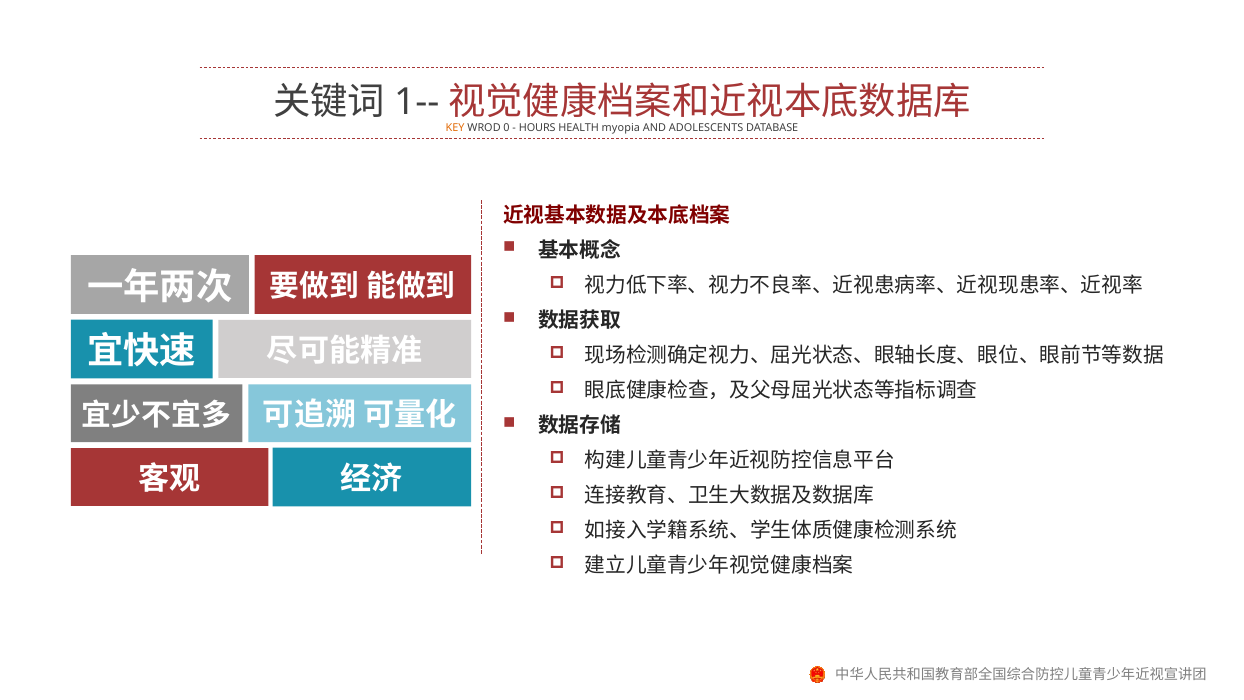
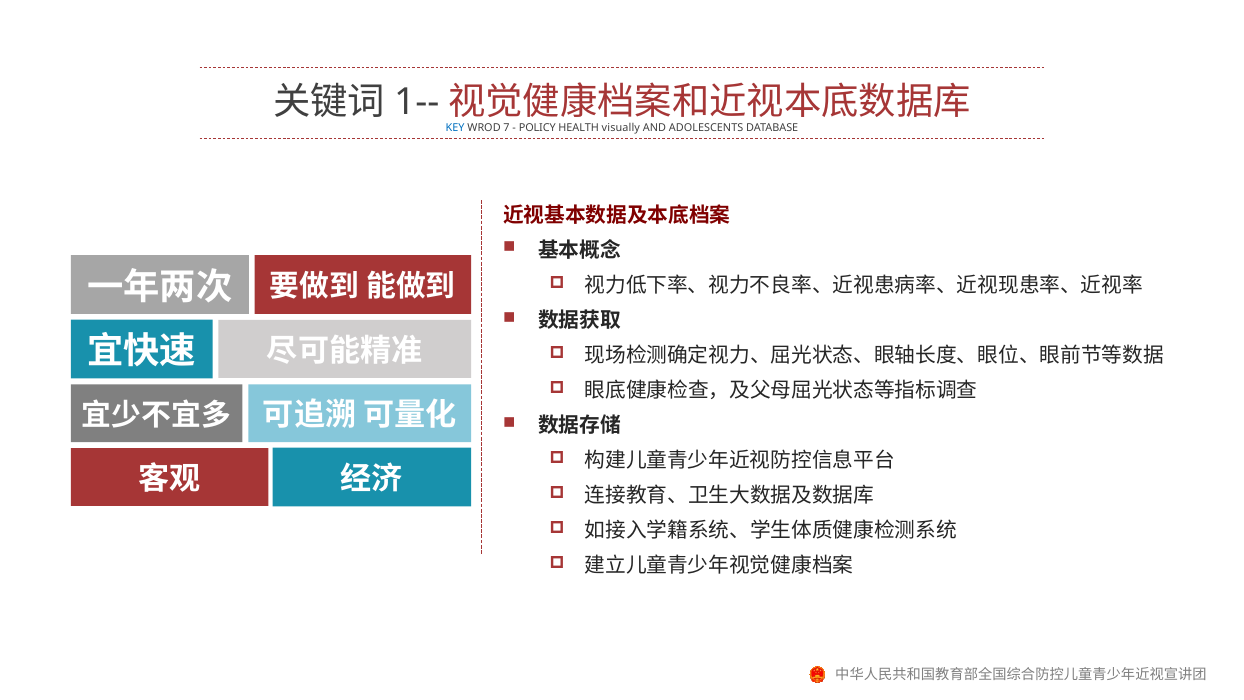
KEY colour: orange -> blue (455, 128)
0: 0 -> 7 (507, 128)
HOURS: HOURS -> POLICY (537, 128)
myopia: myopia -> visually (621, 128)
